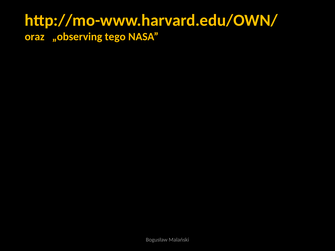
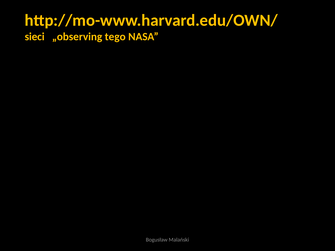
oraz: oraz -> sieci (35, 37)
